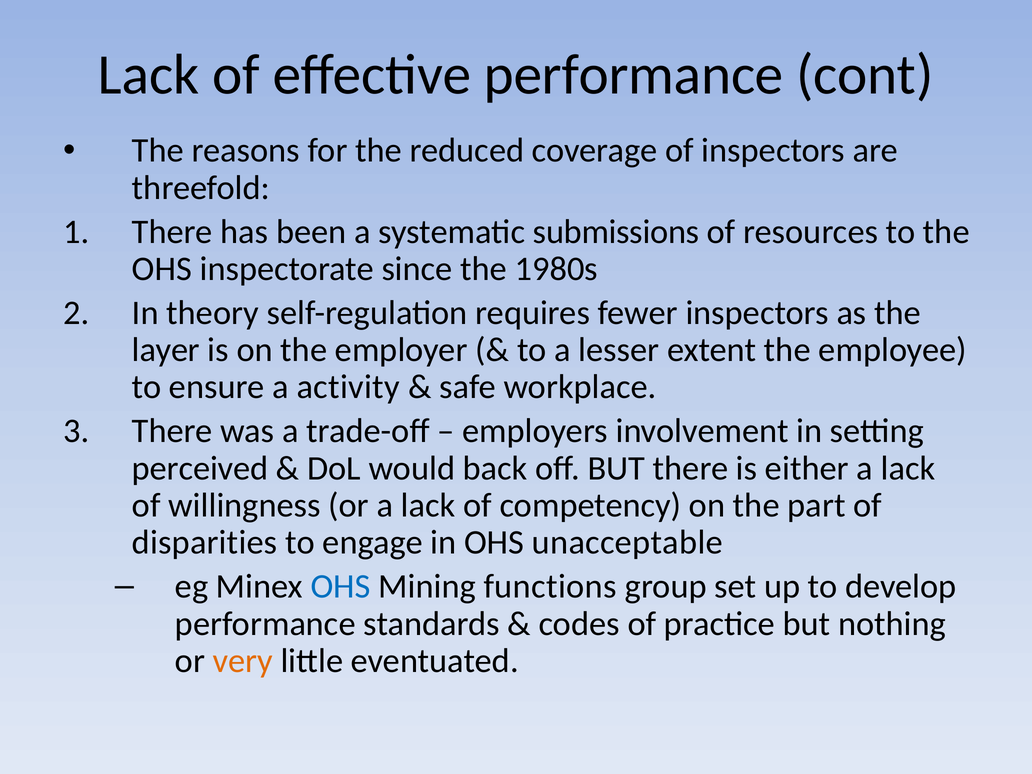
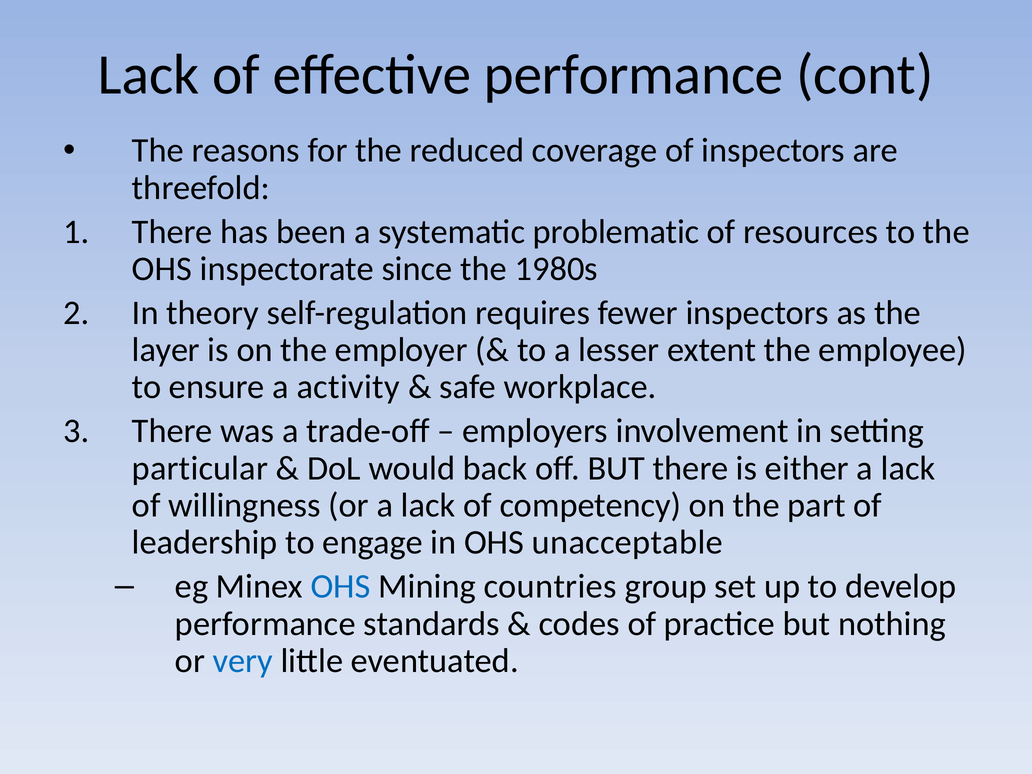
submissions: submissions -> problematic (616, 232)
perceived: perceived -> particular (200, 468)
disparities: disparities -> leadership (205, 543)
functions: functions -> countries (550, 587)
very colour: orange -> blue (243, 661)
